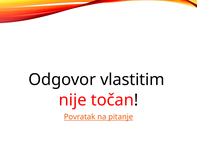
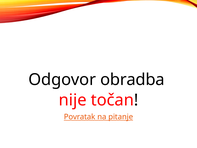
vlastitim: vlastitim -> obradba (132, 79)
